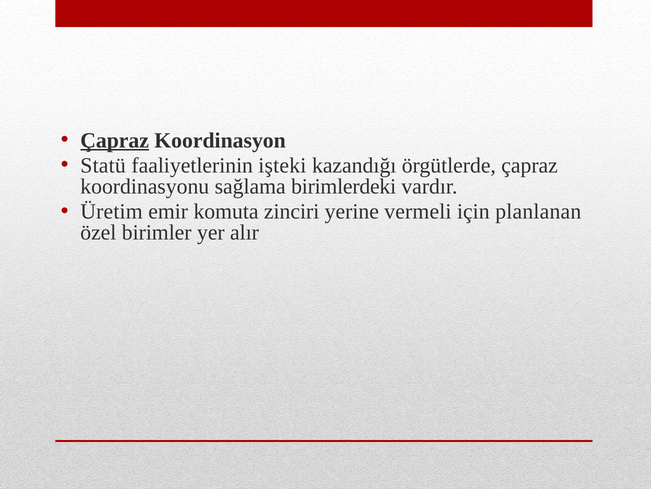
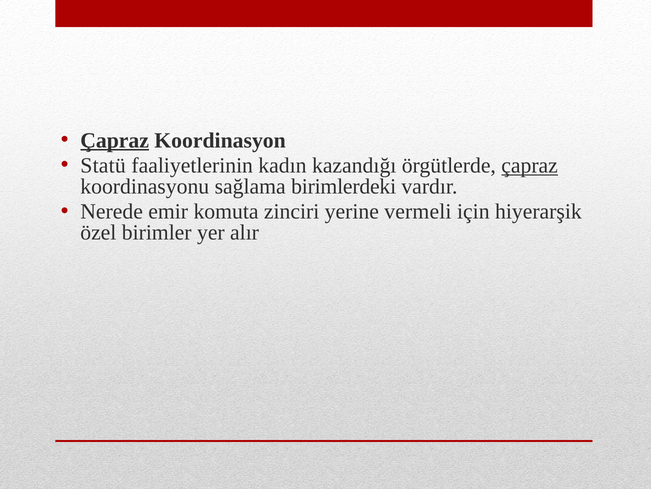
işteki: işteki -> kadın (282, 165)
çapraz underline: none -> present (530, 165)
Üretim: Üretim -> Nerede (112, 211)
planlanan: planlanan -> hiyerarşik (538, 211)
